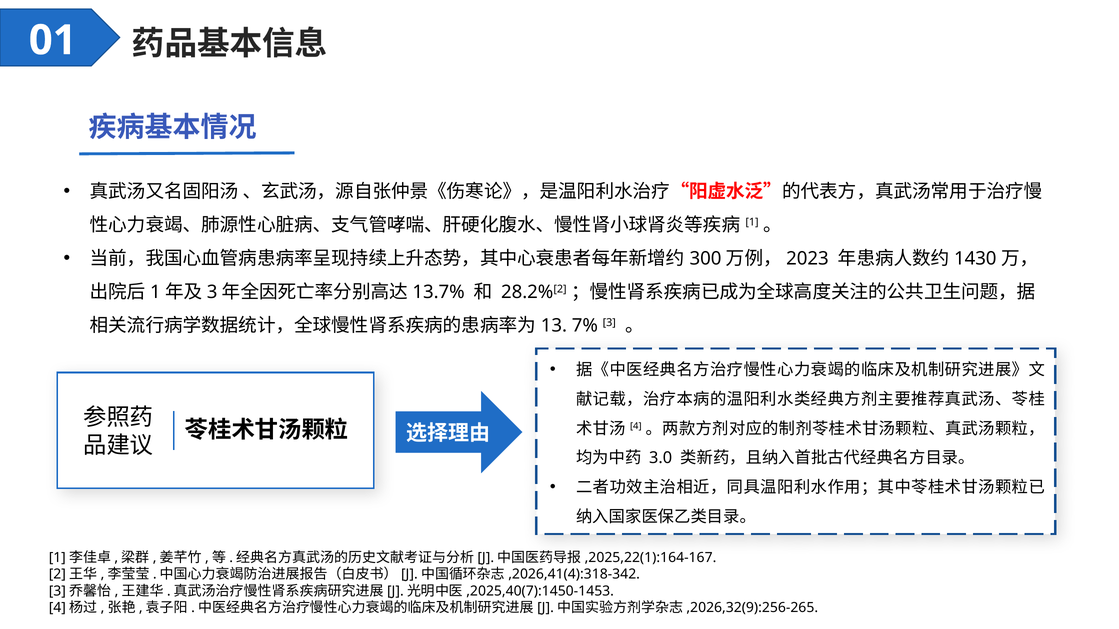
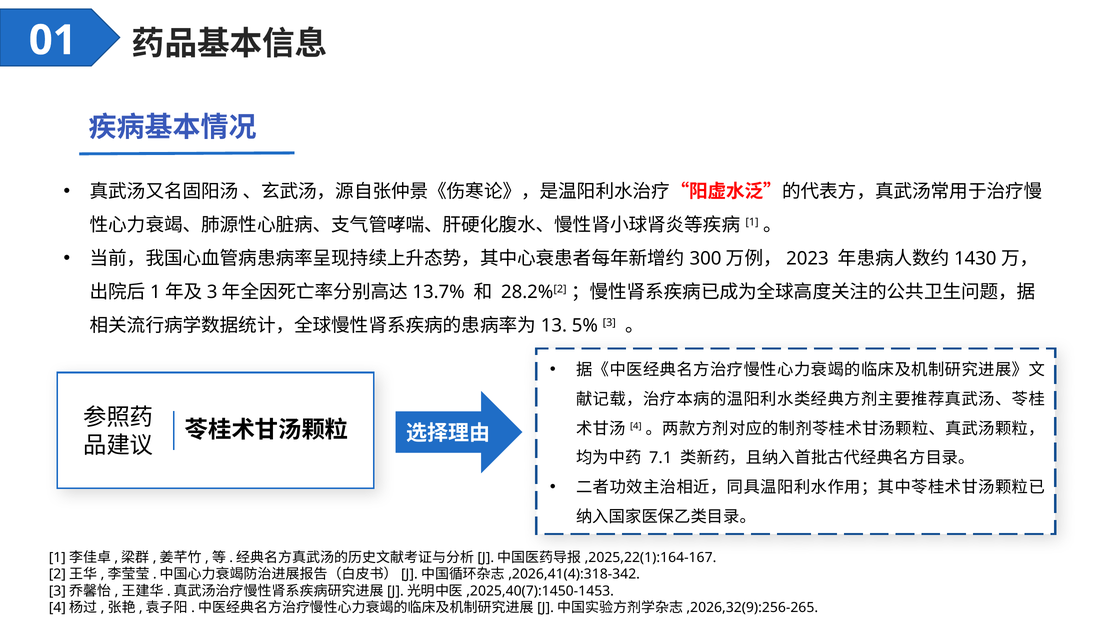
7%: 7% -> 5% (585, 326)
3.0: 3.0 -> 7.1 (661, 458)
